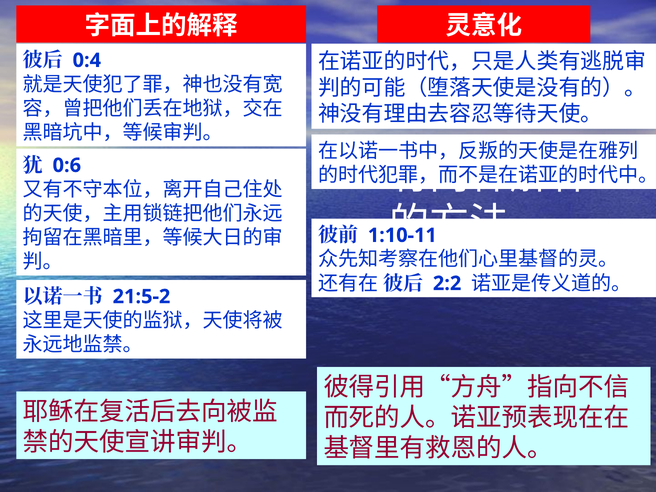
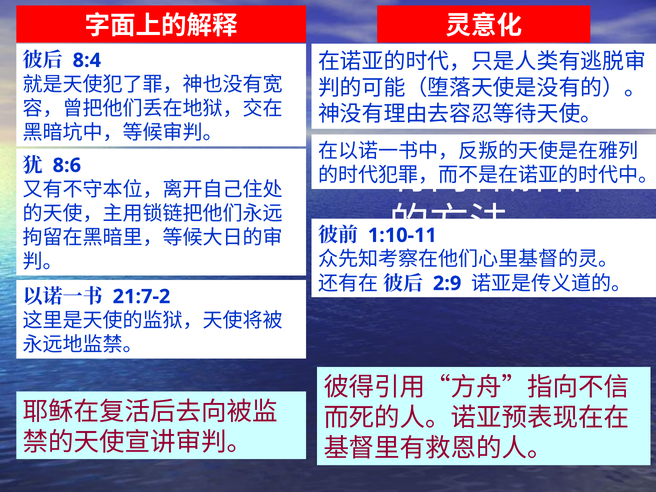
0:4: 0:4 -> 8:4 (87, 60)
0:6: 0:6 -> 8:6 (67, 165)
2:2: 2:2 -> 2:9 (447, 283)
21:5-2: 21:5-2 -> 21:7-2 (141, 297)
